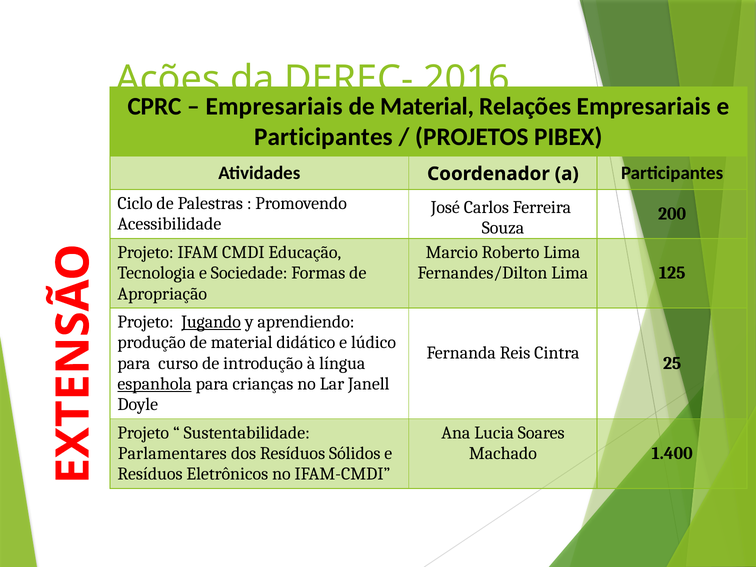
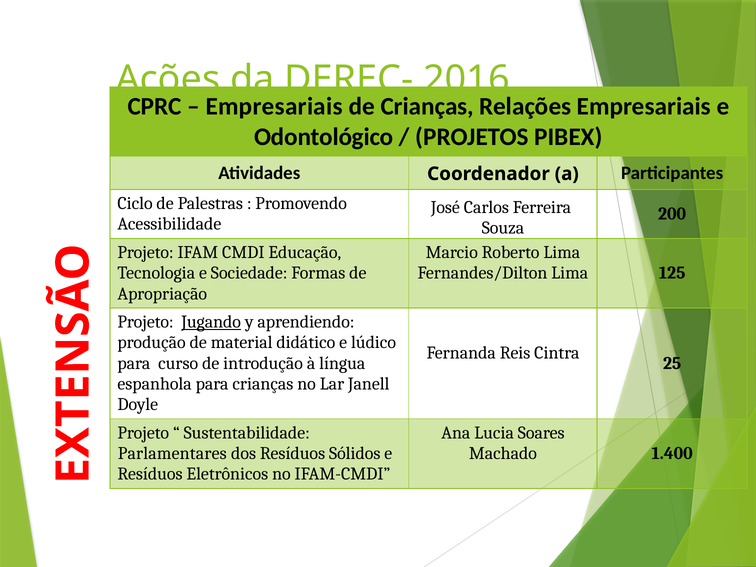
Material: Material -> Crianças (427, 106)
Participantes: Participantes -> Odontológico (324, 137)
espanhola underline: present -> none (155, 384)
